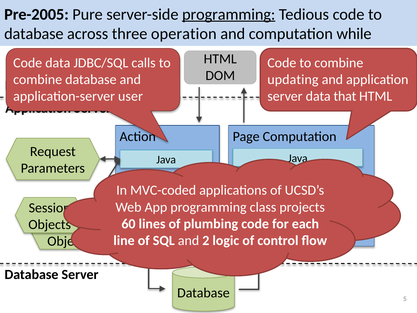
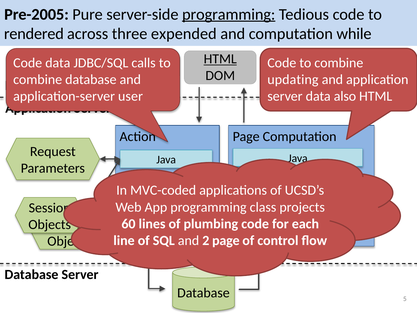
database: database -> rendered (34, 34)
operation: operation -> expended (184, 34)
HTML underline: none -> present (220, 59)
that: that -> also (345, 96)
2 logic: logic -> page (226, 240)
